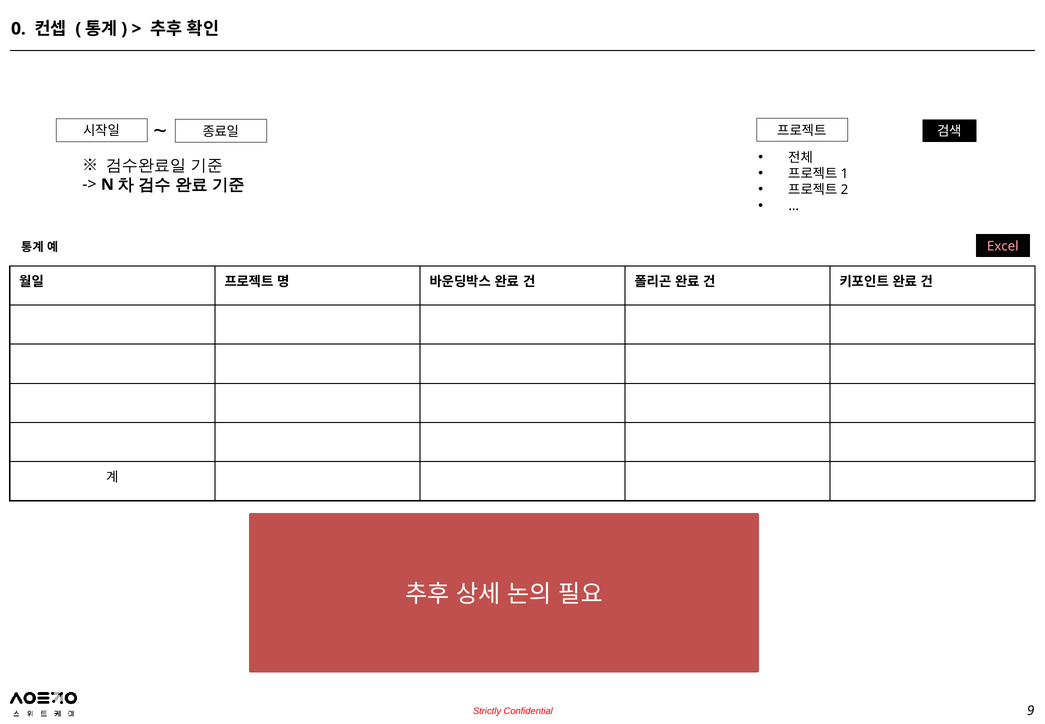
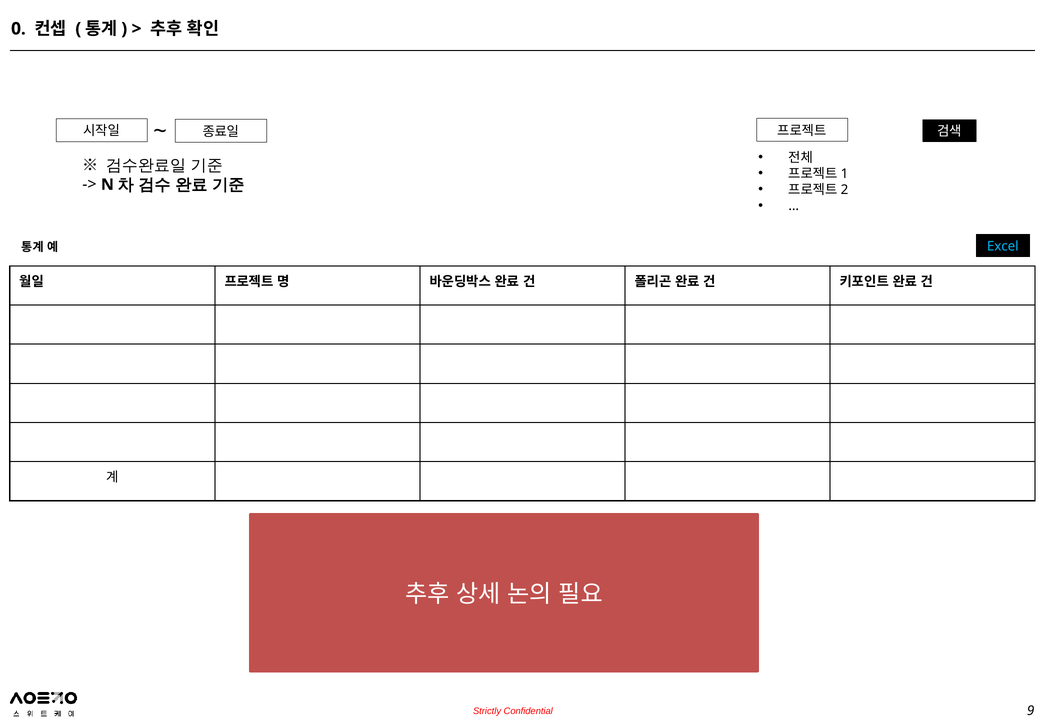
Excel colour: pink -> light blue (1003, 246)
